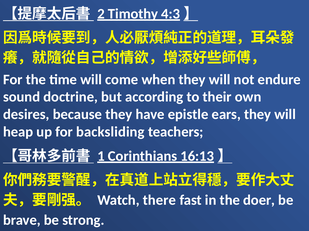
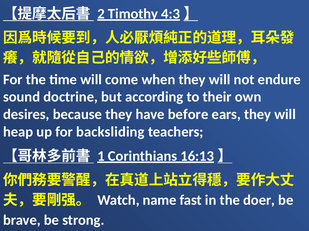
epistle: epistle -> before (188, 115)
there: there -> name (160, 201)
